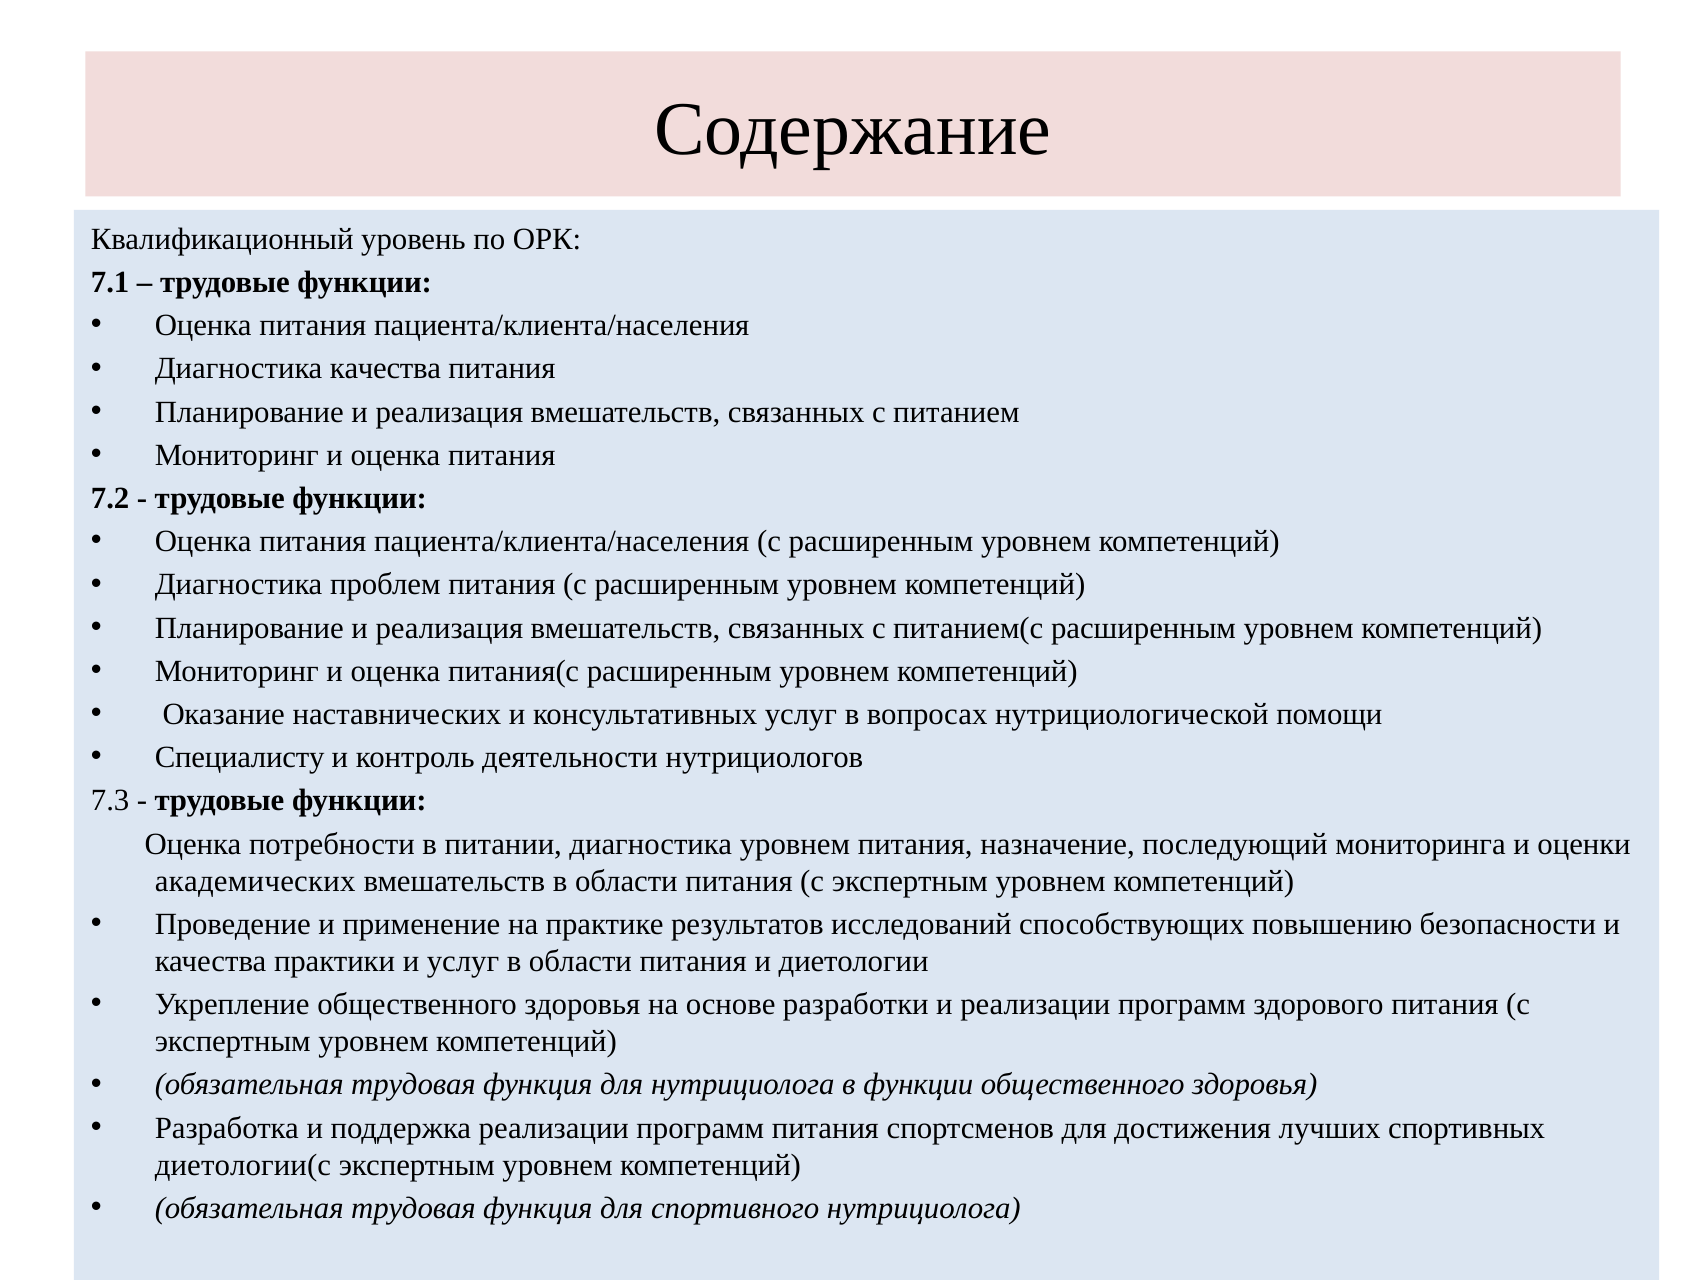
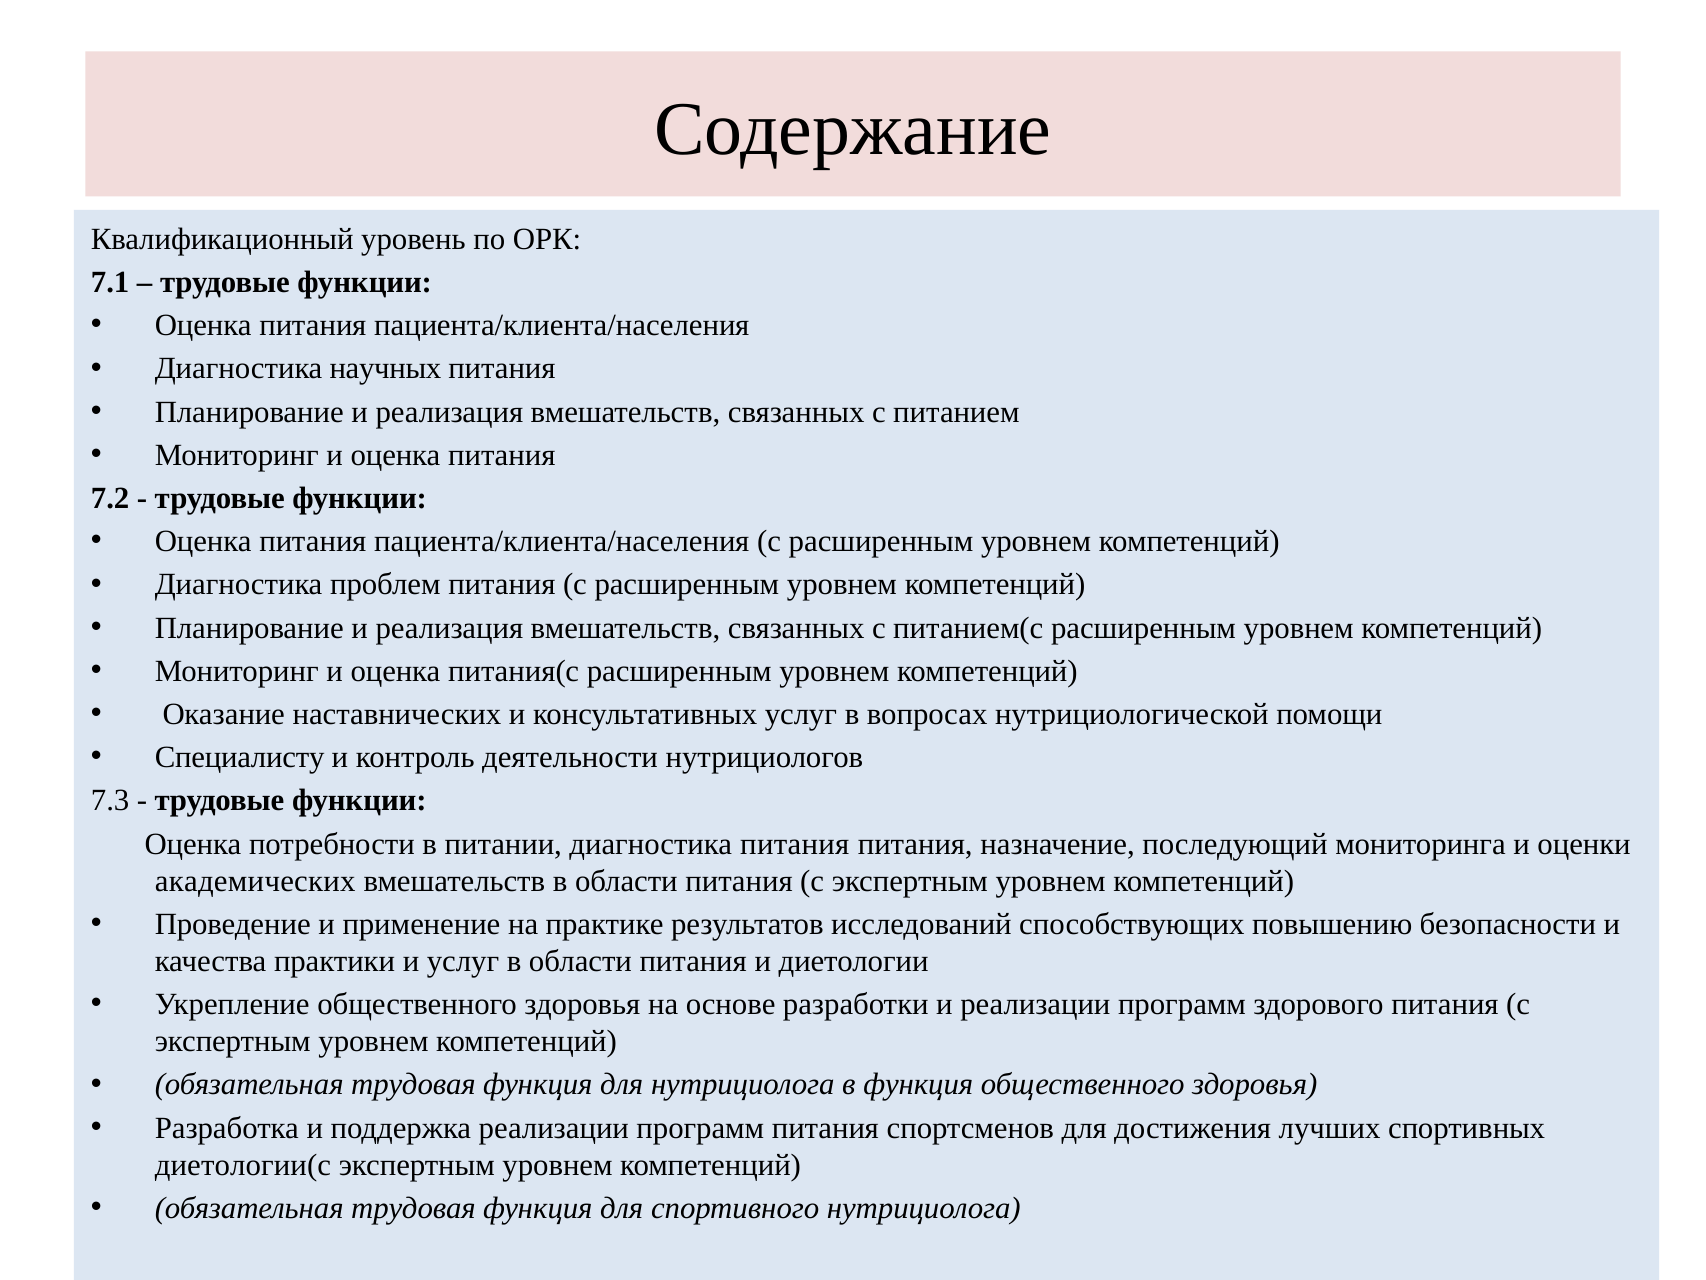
Диагностика качества: качества -> научных (385, 369)
диагностика уровнем: уровнем -> питания (795, 844)
в функции: функции -> функция (918, 1084)
